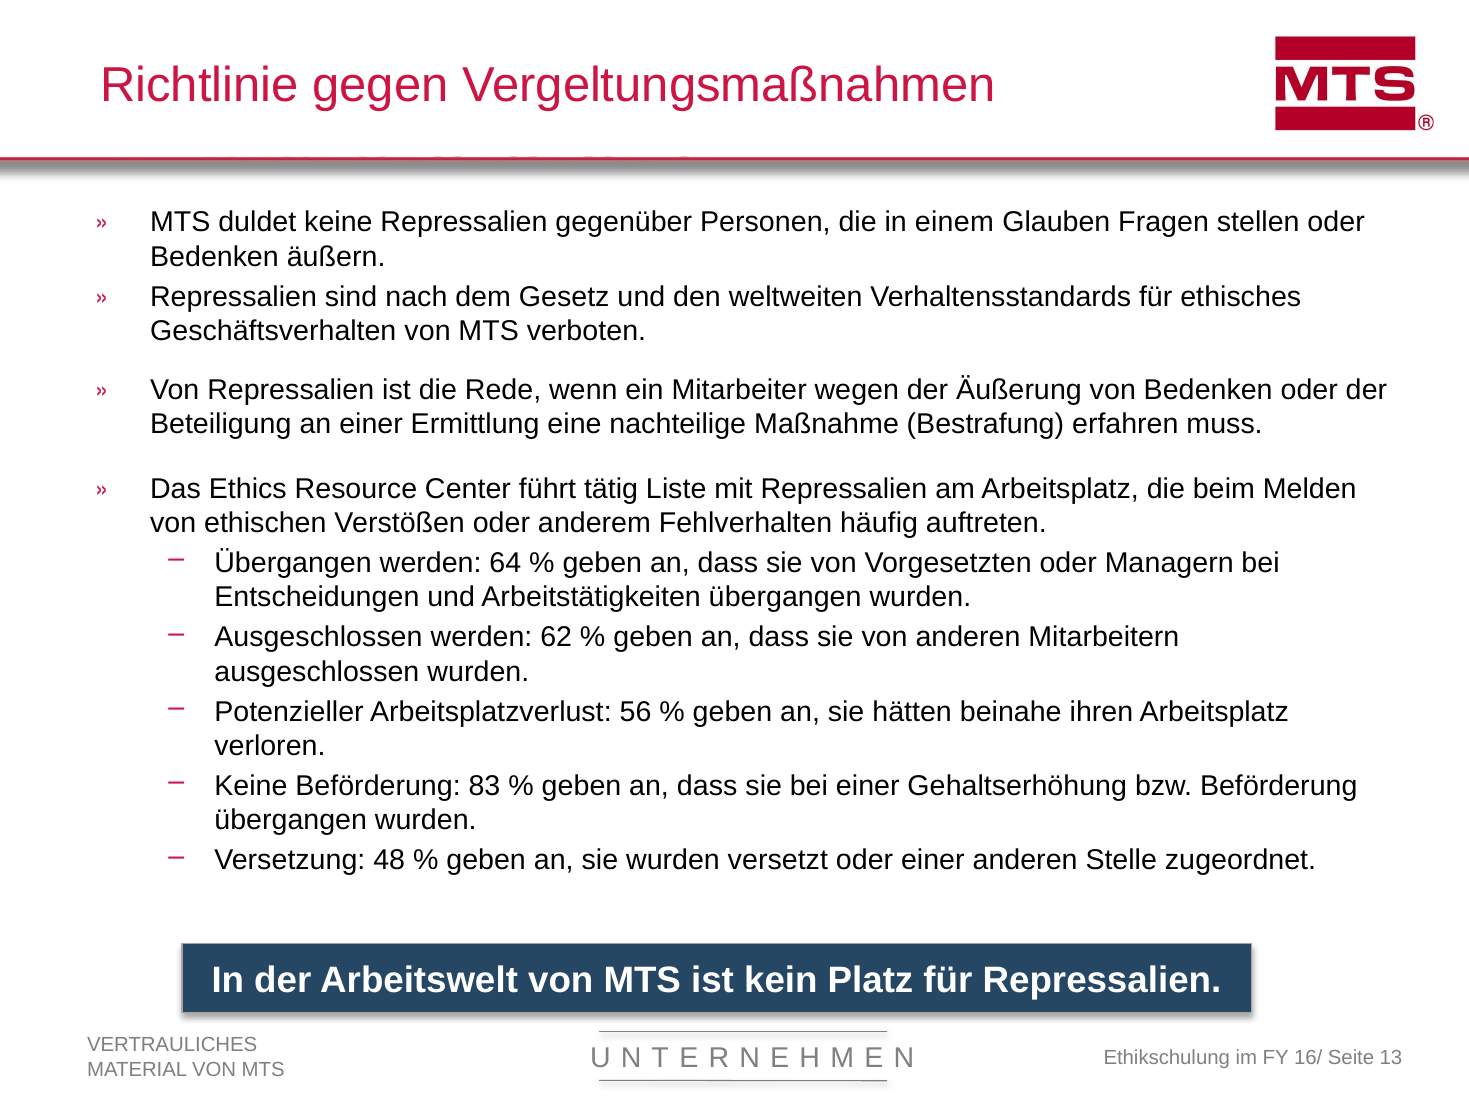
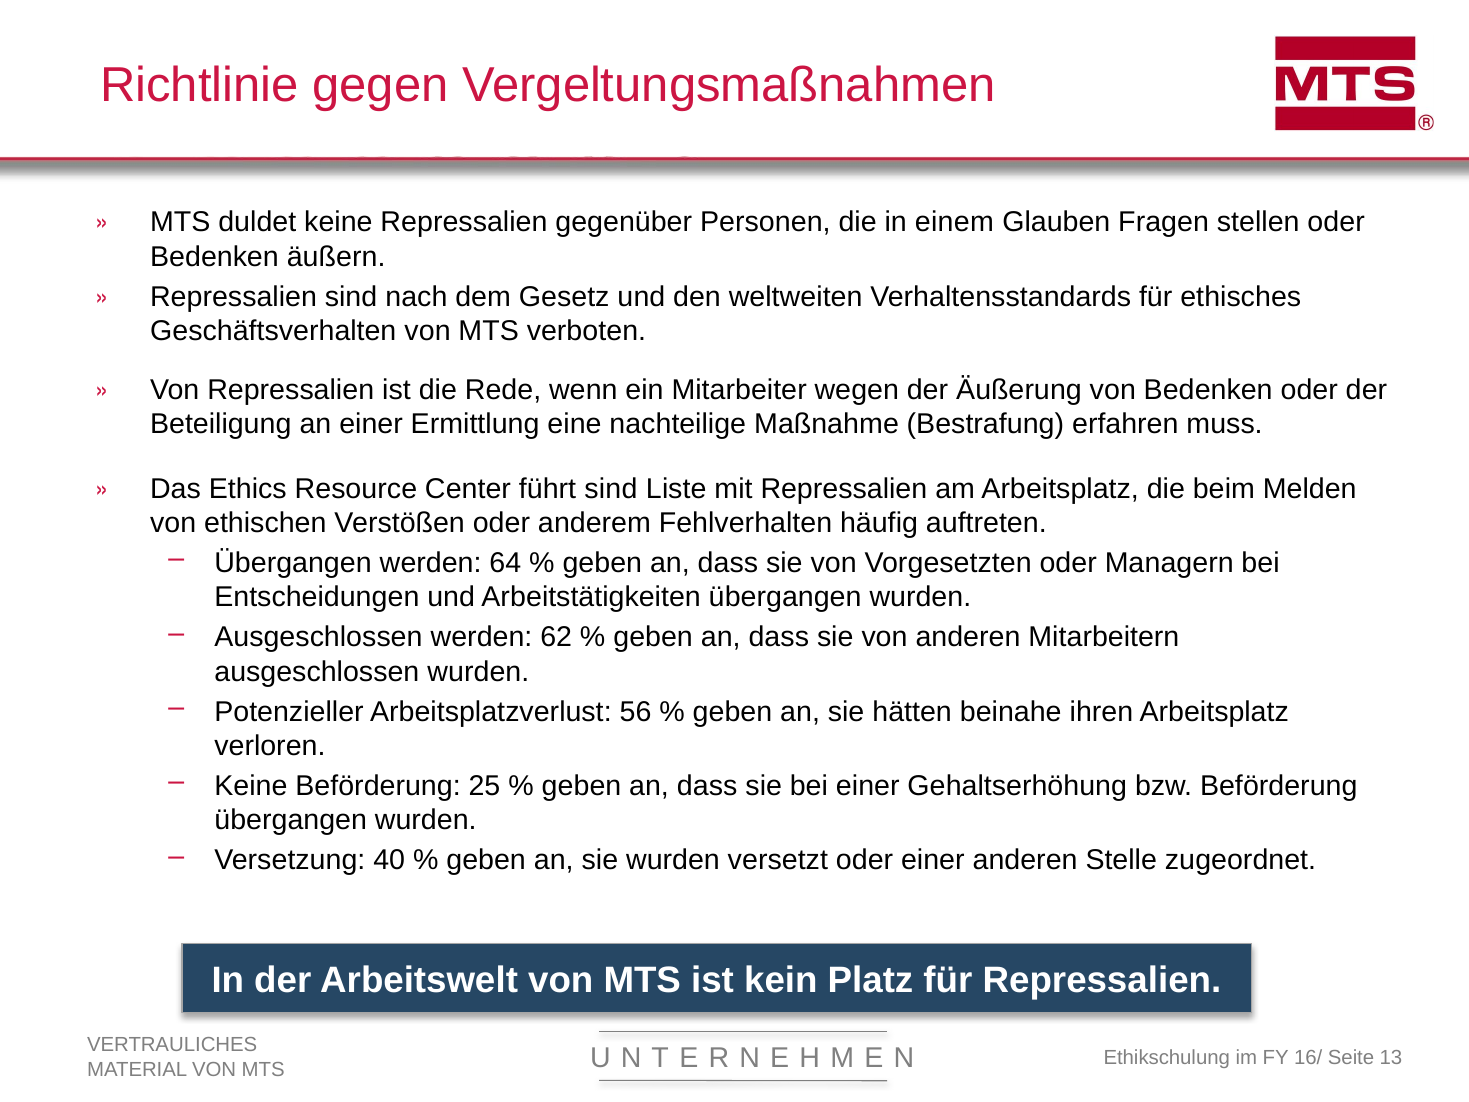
führt tätig: tätig -> sind (611, 489)
83: 83 -> 25 (484, 786)
48: 48 -> 40 (389, 860)
